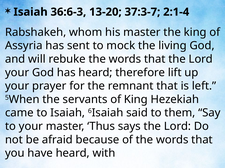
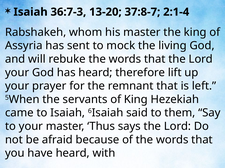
36:6-3: 36:6-3 -> 36:7-3 (68, 12)
37:3-7: 37:3-7 -> 37:8-7 (142, 12)
